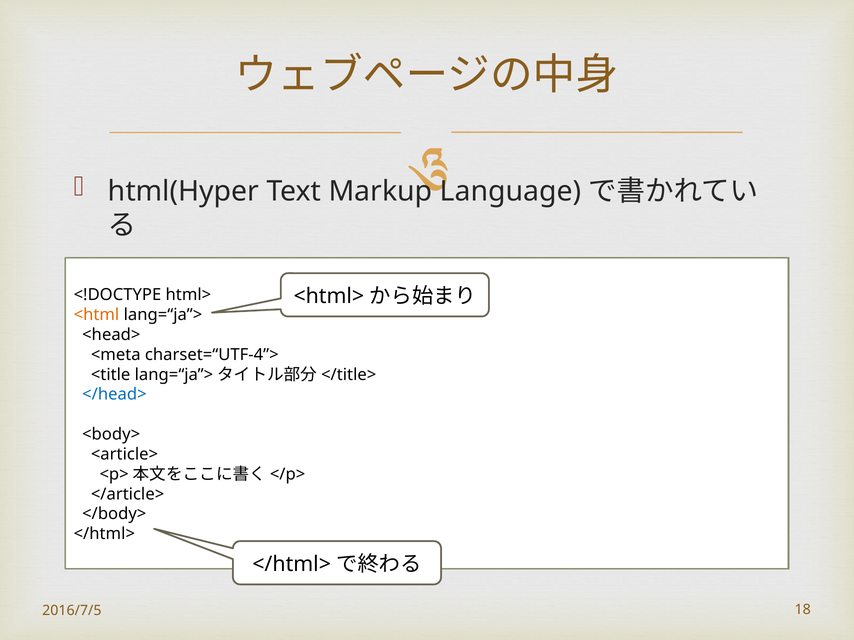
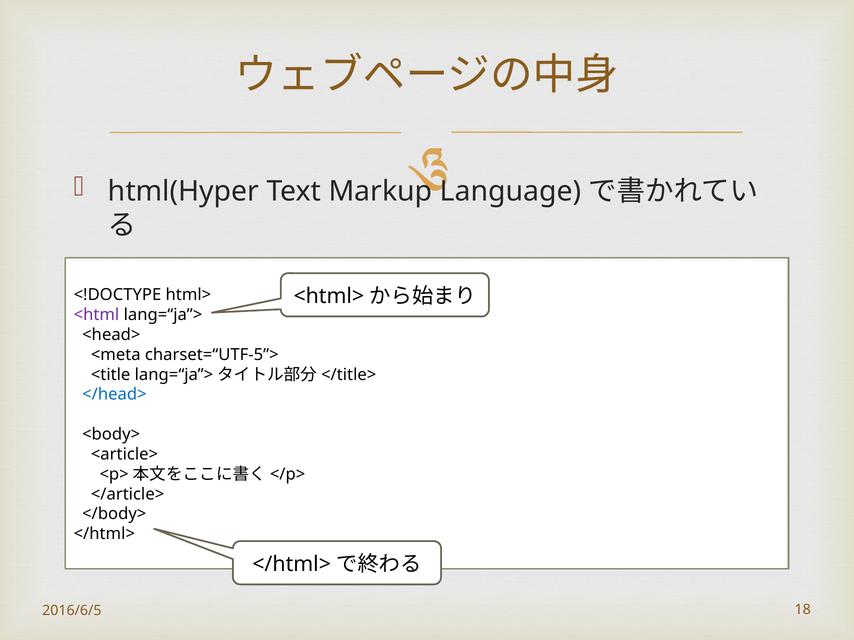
<html colour: orange -> purple (96, 315)
charset=“UTF-4”>: charset=“UTF-4”> -> charset=“UTF-5”> (212, 355)
2016/7/5: 2016/7/5 -> 2016/6/5 (72, 611)
